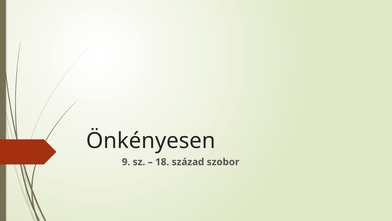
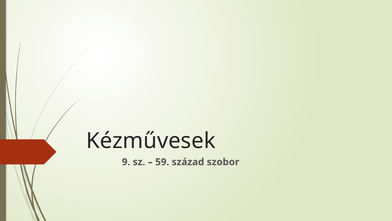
Önkényesen: Önkényesen -> Kézművesek (151, 140)
18: 18 -> 59 (162, 162)
